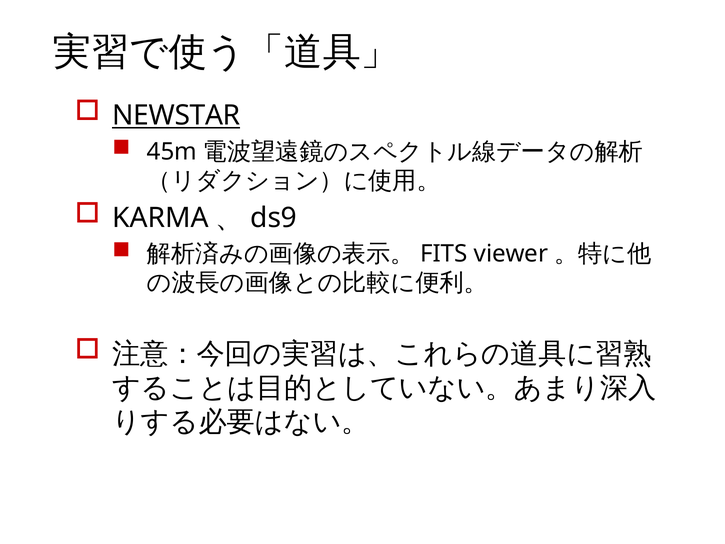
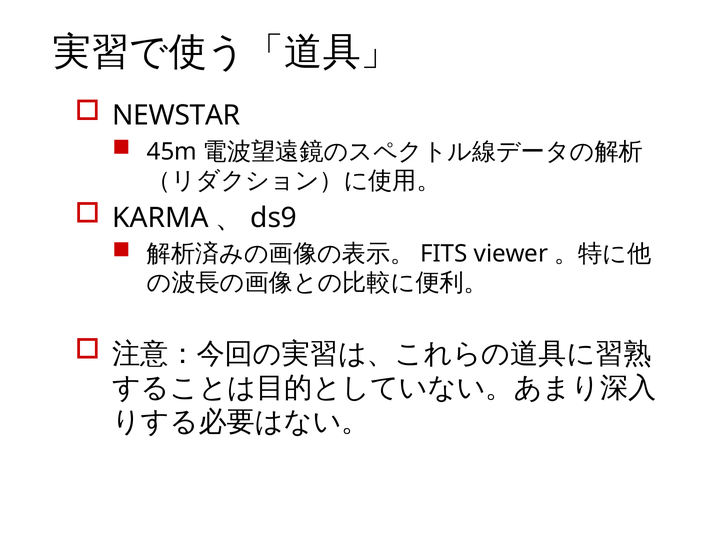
NEWSTAR underline: present -> none (176, 116)
